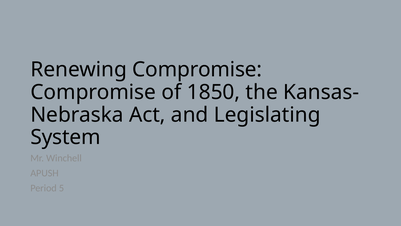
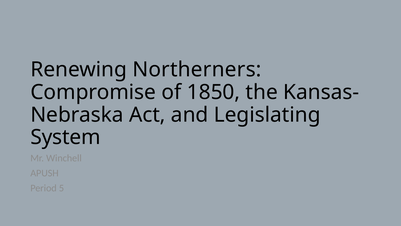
Renewing Compromise: Compromise -> Northerners (197, 69)
